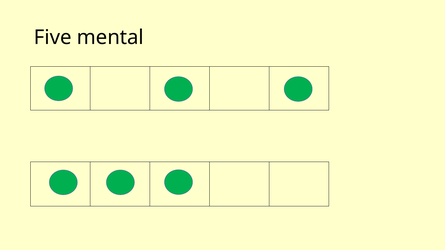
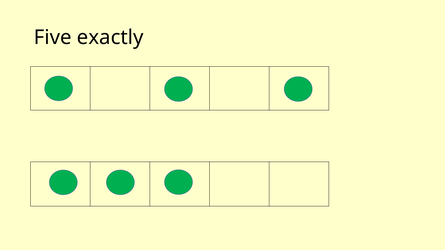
mental: mental -> exactly (110, 37)
